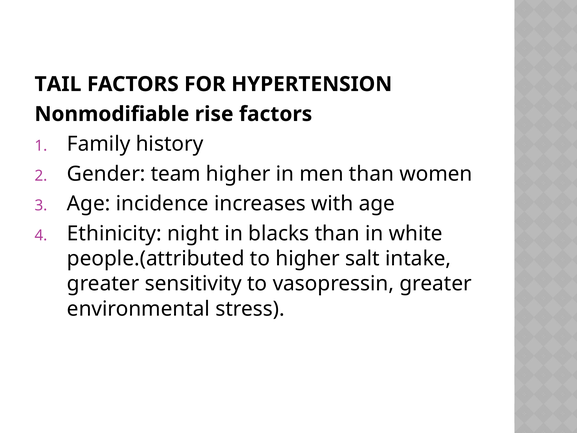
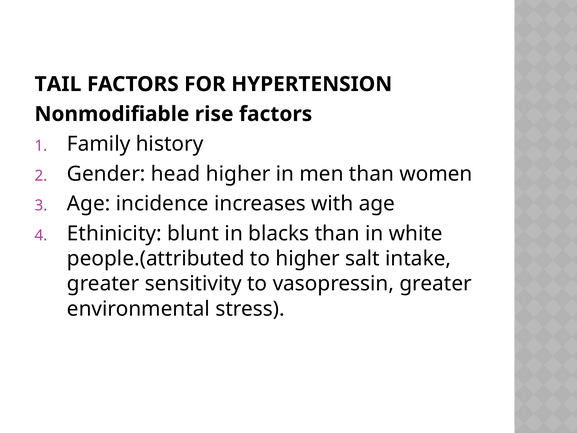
team: team -> head (176, 174)
night: night -> blunt (193, 234)
